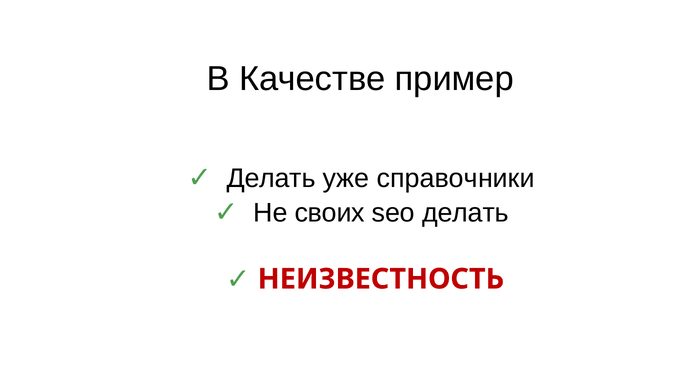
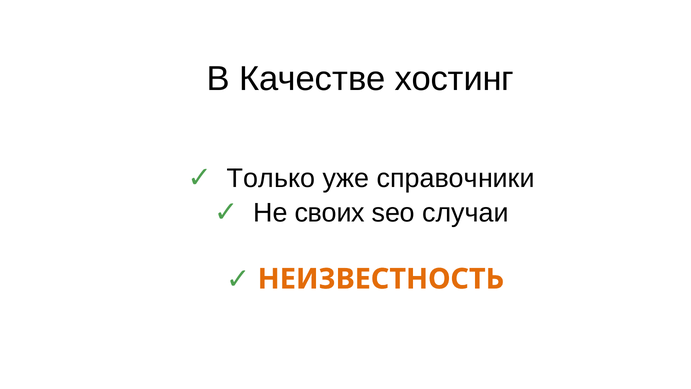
пример: пример -> хостинг (454, 79)
Делать: Делать -> Только (271, 178)
seo делать: делать -> случаи (465, 213)
НЕИЗВЕСТНОСТЬ colour: red -> orange (381, 279)
